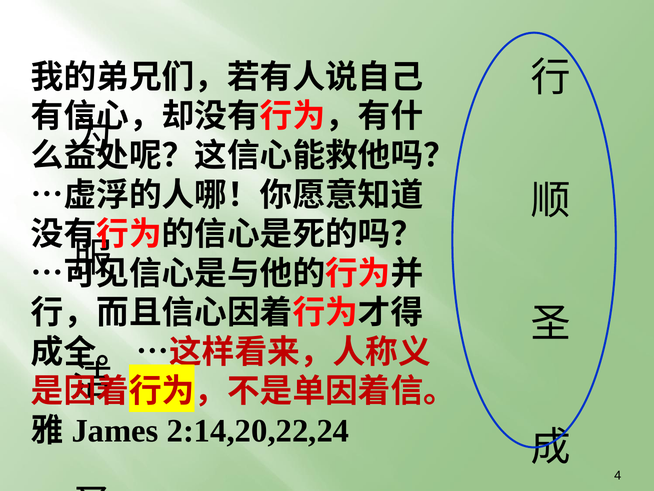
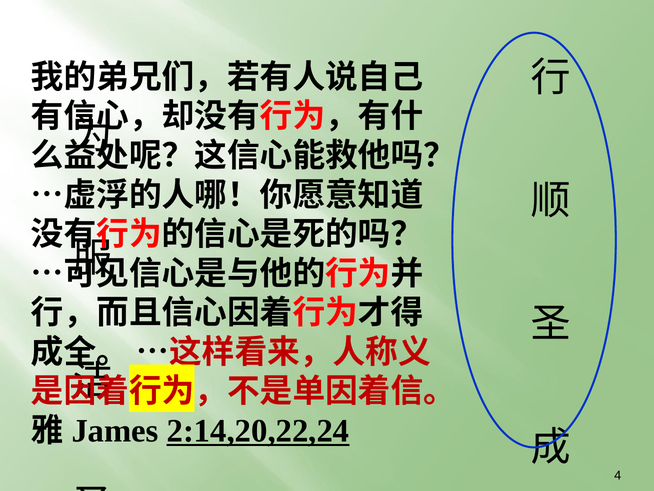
2:14,20,22,24 underline: none -> present (258, 430)
